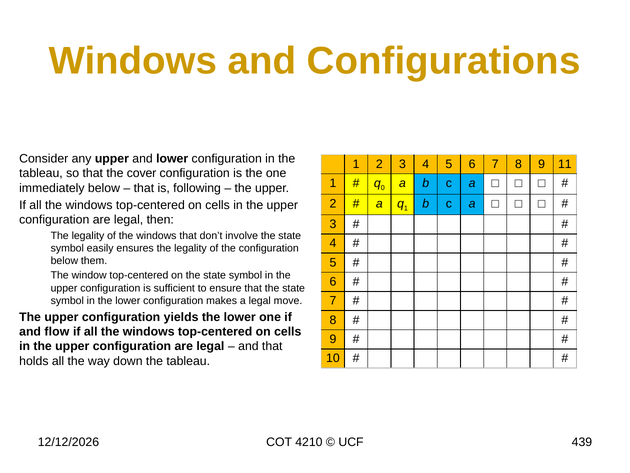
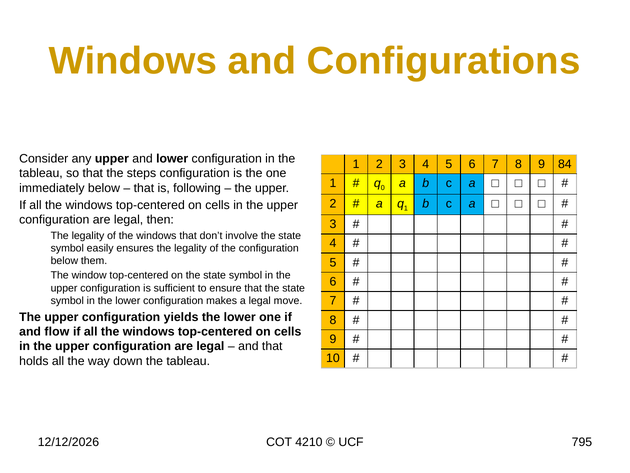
11: 11 -> 84 (565, 164)
cover: cover -> steps (142, 173)
439: 439 -> 795 (582, 442)
